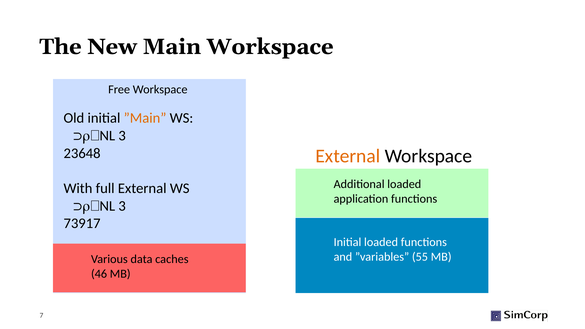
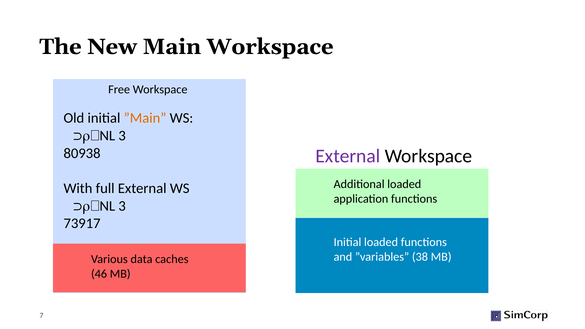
23648: 23648 -> 80938 (82, 153)
External colour: orange -> purple (348, 156)
55: 55 -> 38 (420, 257)
